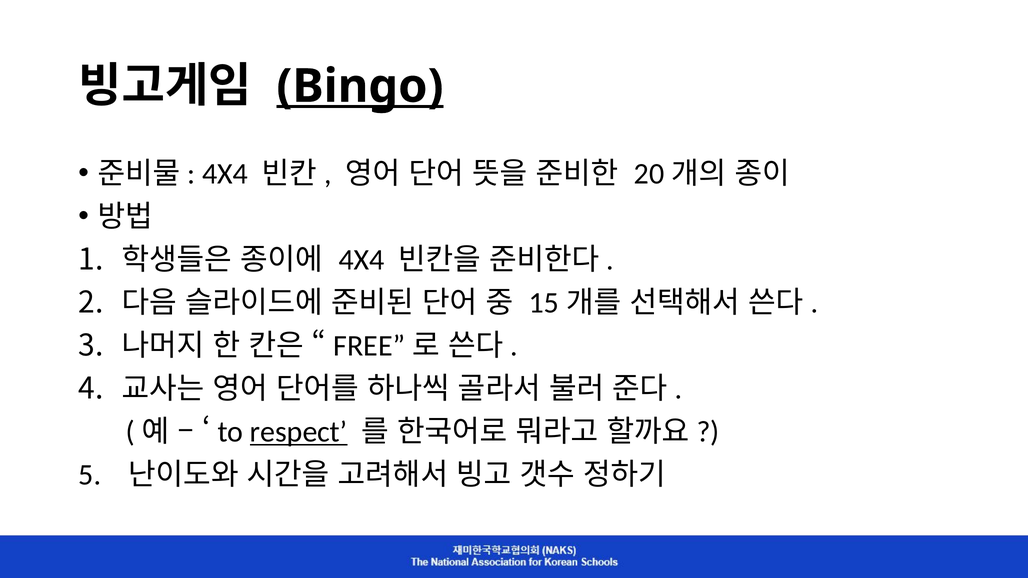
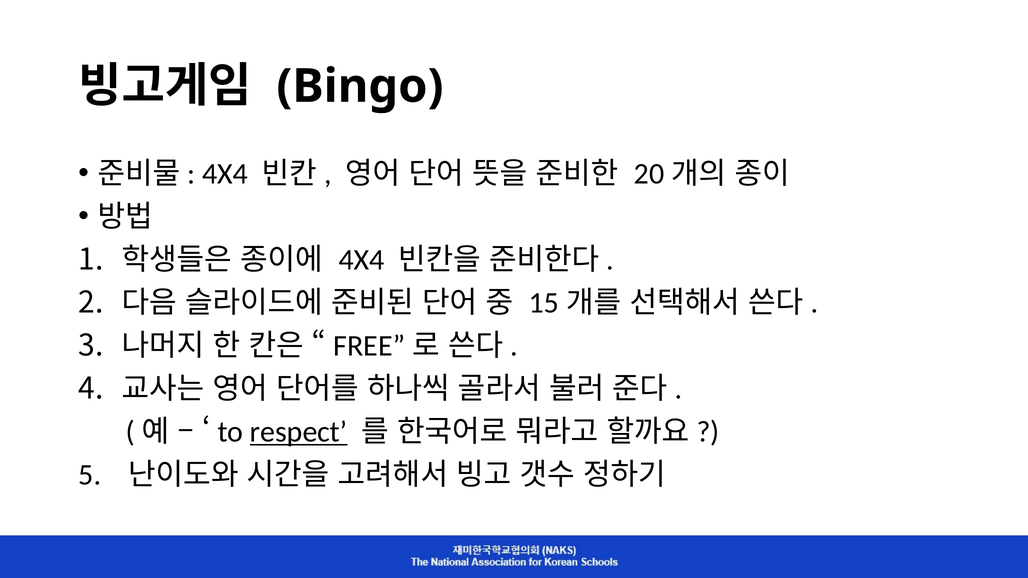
Bingo underline: present -> none (360, 86)
